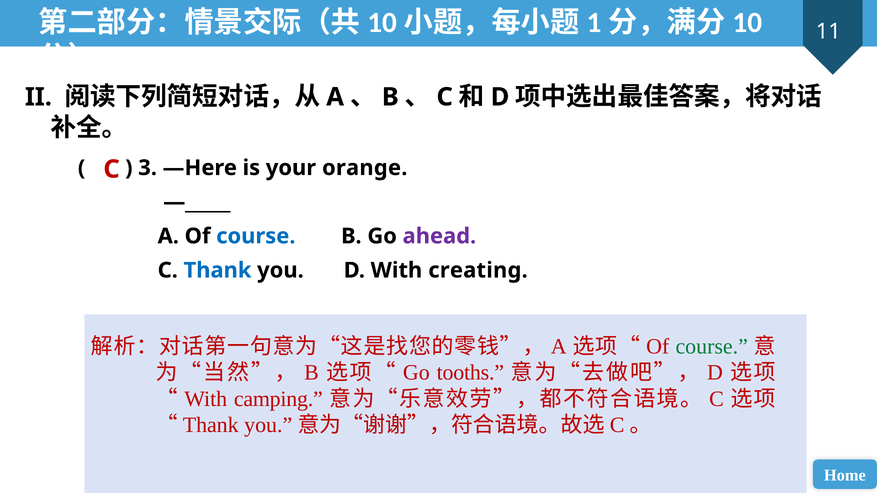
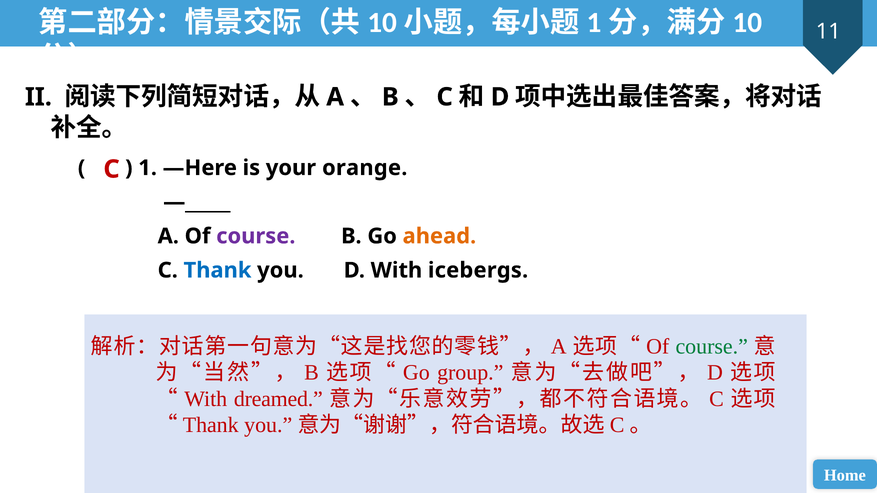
3: 3 -> 1 (148, 168)
course colour: blue -> purple (256, 236)
ahead colour: purple -> orange (439, 236)
creating: creating -> icebergs (478, 270)
tooths: tooths -> group (470, 373)
camping: camping -> dreamed (278, 399)
